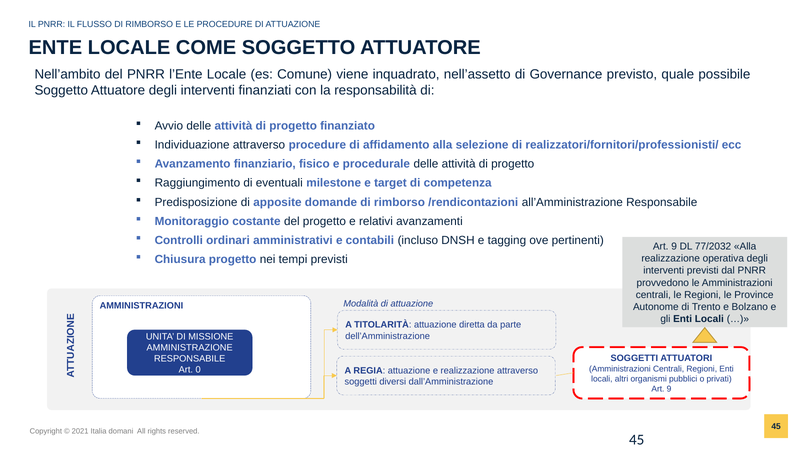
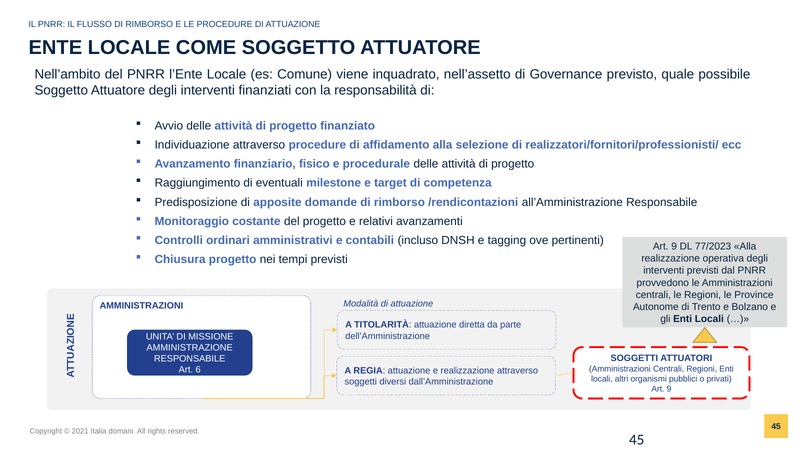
77/2032: 77/2032 -> 77/2023 (713, 247)
0: 0 -> 6 (198, 370)
